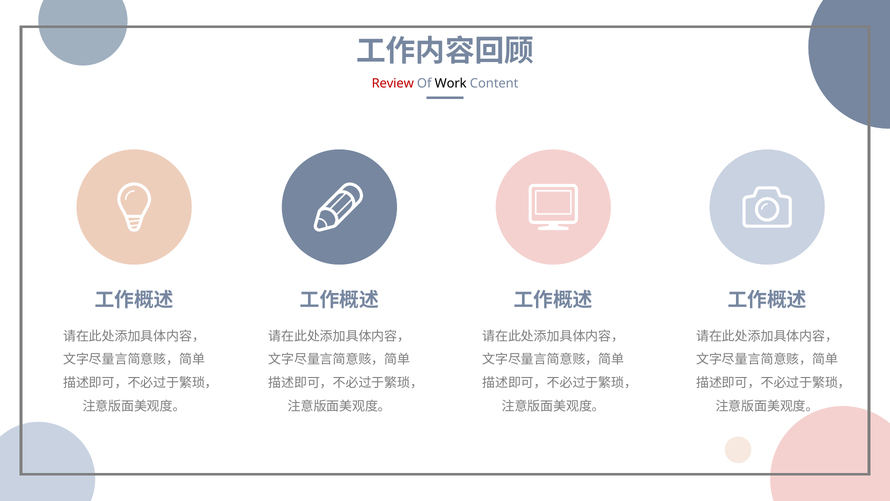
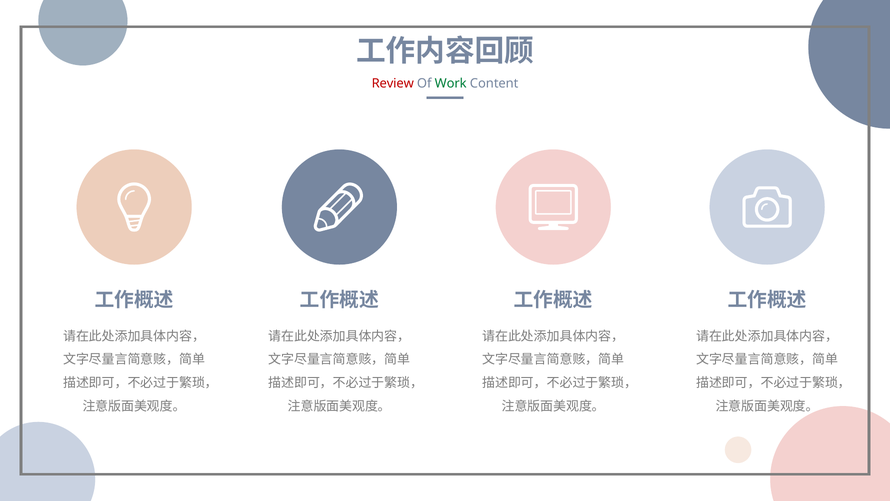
Work colour: black -> green (451, 83)
